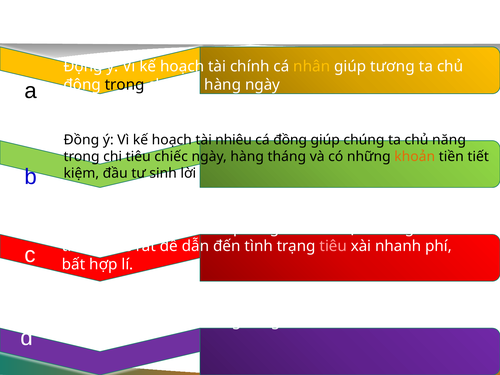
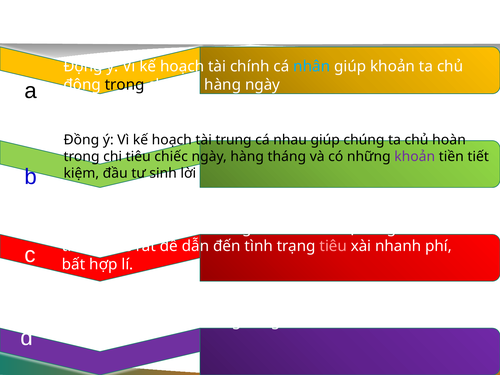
nhân colour: yellow -> light blue (312, 66)
giúp tương: tương -> khoản (393, 66)
nhiêu: nhiêu -> trung (234, 140)
cá đồng: đồng -> nhau (290, 140)
chủ năng: năng -> hoàn (449, 140)
khoản colour: orange -> purple (415, 157)
phòng: phòng -> nguồn (256, 228)
hoạch năng: năng -> ngắn (396, 228)
